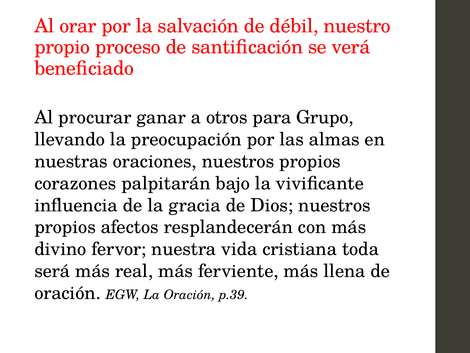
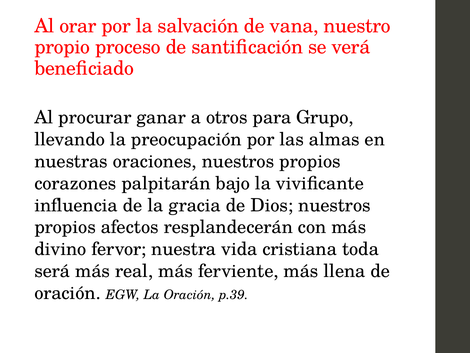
débil: débil -> vana (294, 26)
